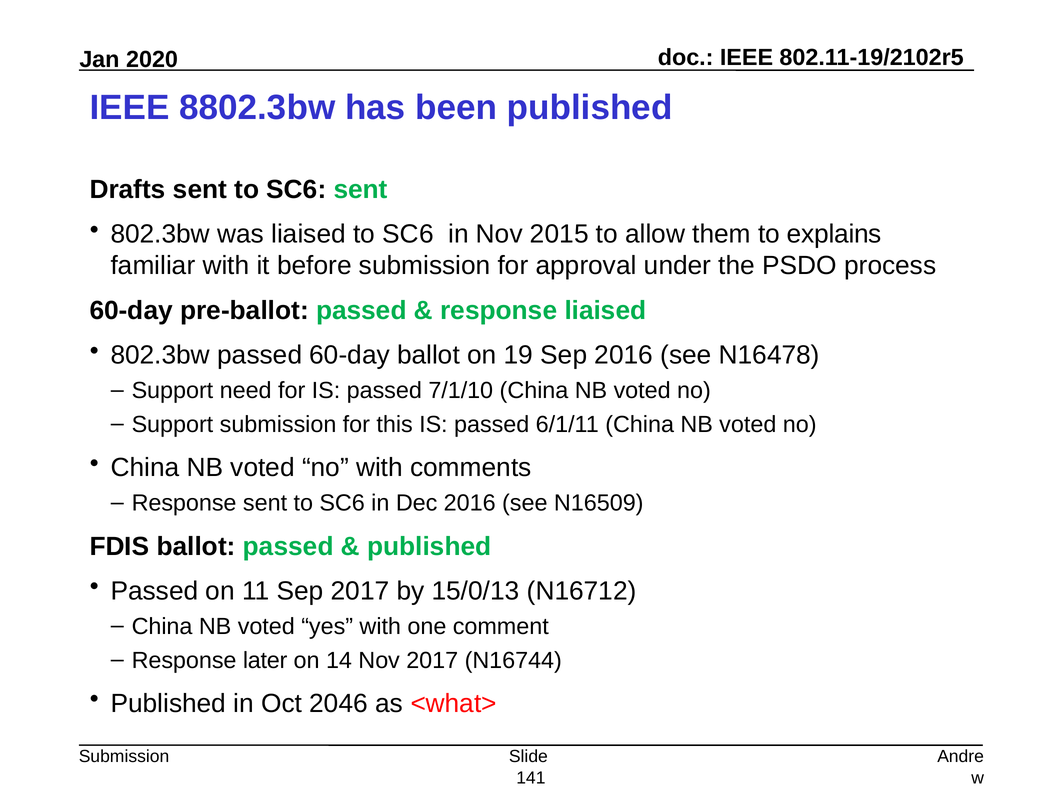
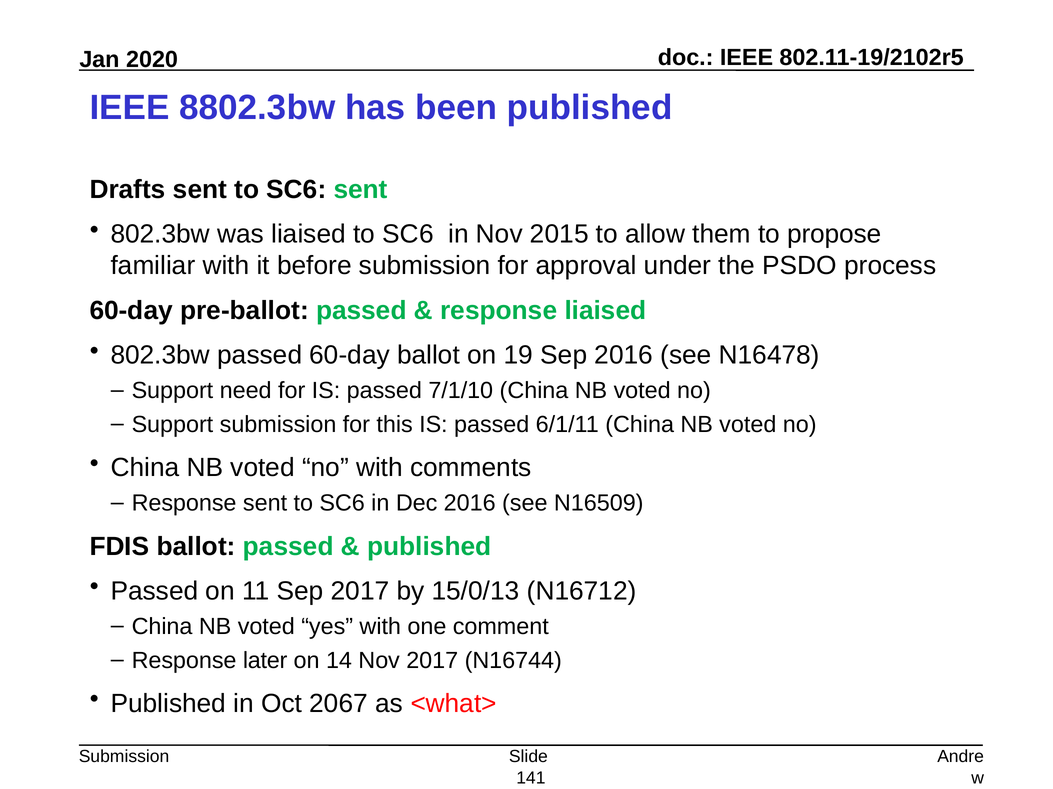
explains: explains -> propose (834, 234)
2046: 2046 -> 2067 (339, 704)
